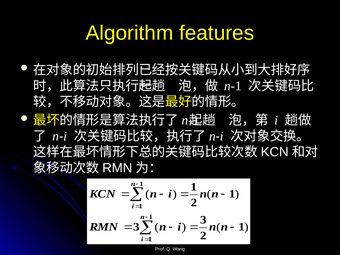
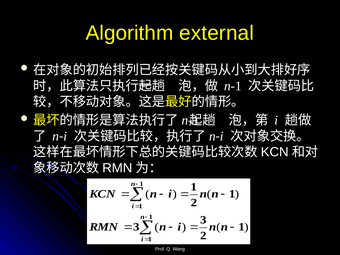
features: features -> external (217, 33)
